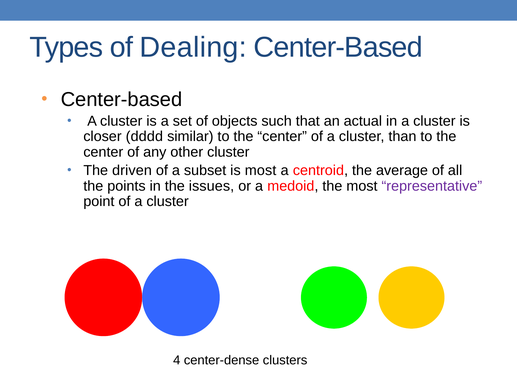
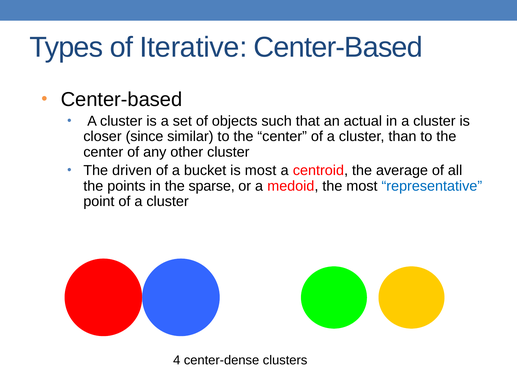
Dealing: Dealing -> Iterative (193, 47)
dddd: dddd -> since (144, 136)
subset: subset -> bucket (205, 170)
issues: issues -> sparse (212, 186)
representative colour: purple -> blue (432, 186)
